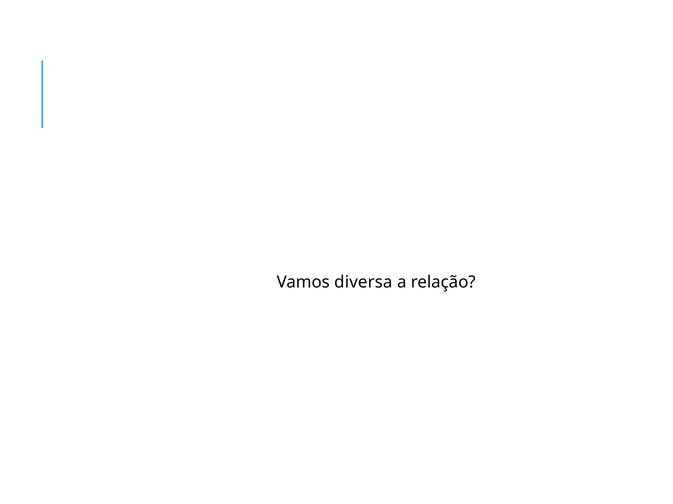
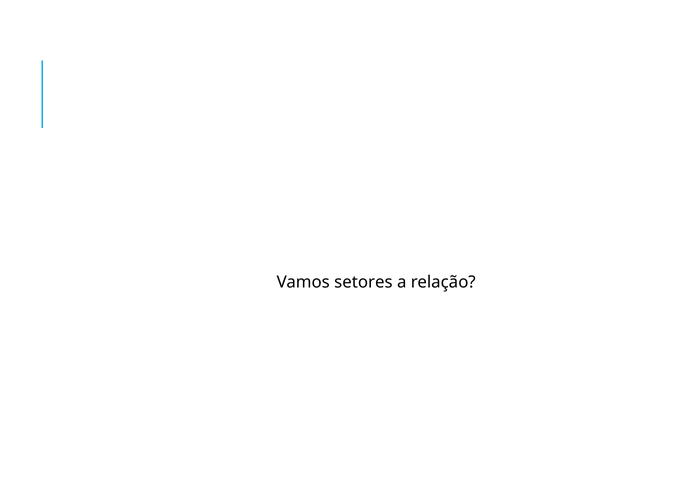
diversa: diversa -> setores (363, 283)
